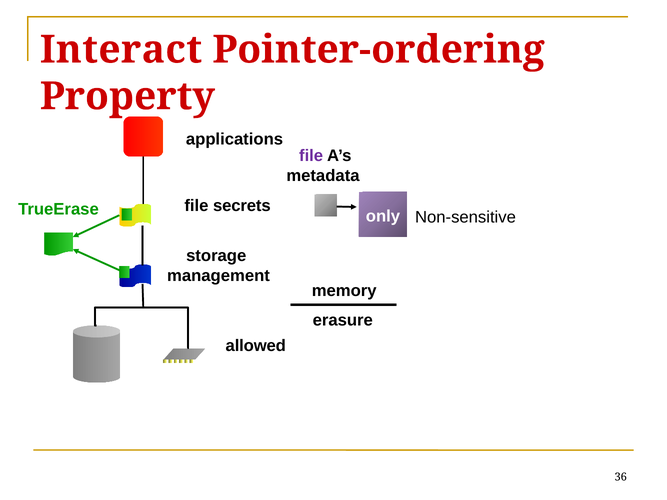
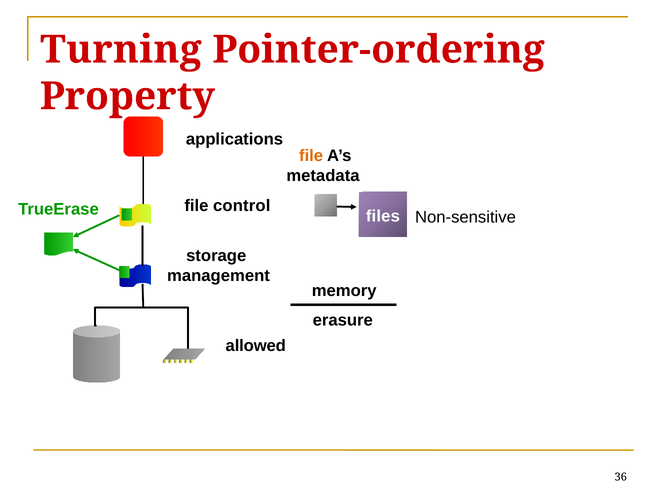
Interact: Interact -> Turning (121, 50)
file colour: purple -> orange (311, 156)
secrets: secrets -> control (242, 206)
only: only -> files (383, 217)
